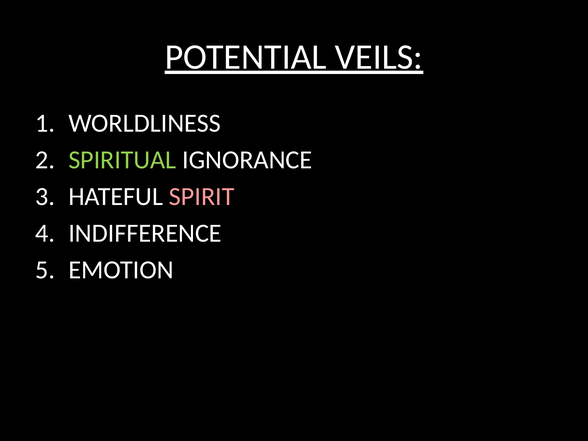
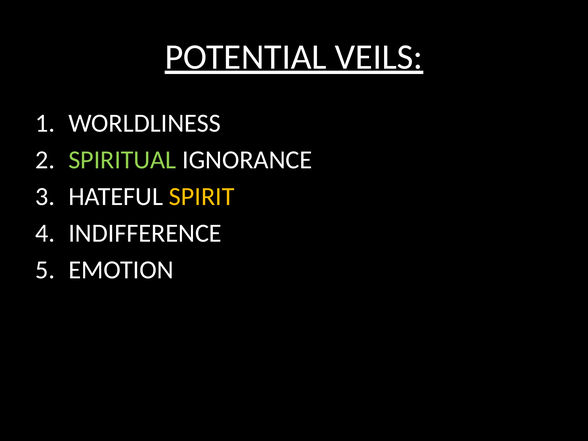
SPIRIT colour: pink -> yellow (202, 197)
